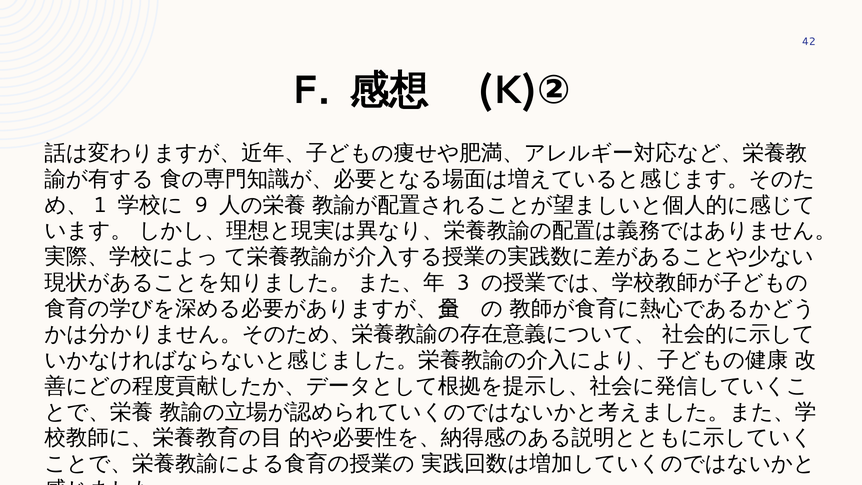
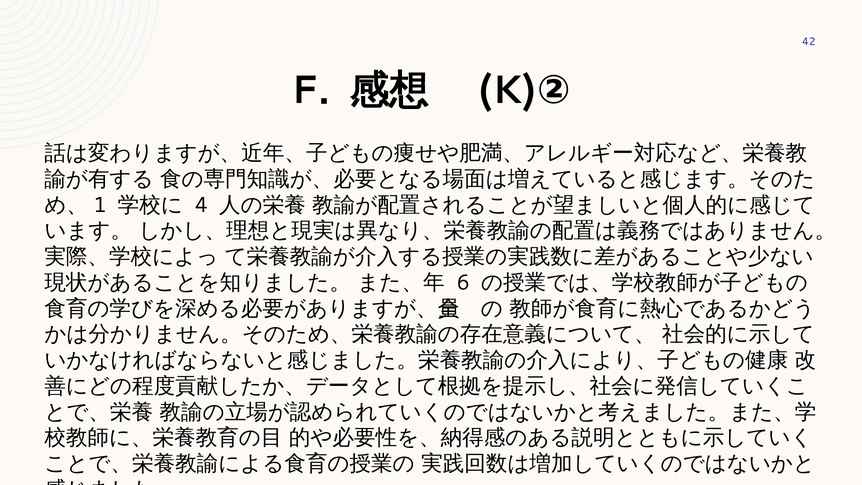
9: 9 -> 4 (201, 205)
3: 3 -> 6 (463, 282)
